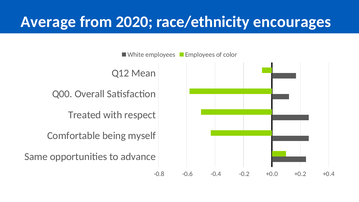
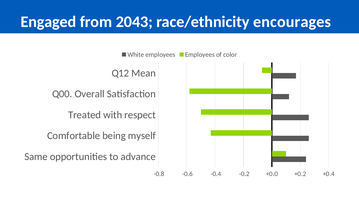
Average: Average -> Engaged (48, 22)
2020: 2020 -> 2043 (134, 22)
